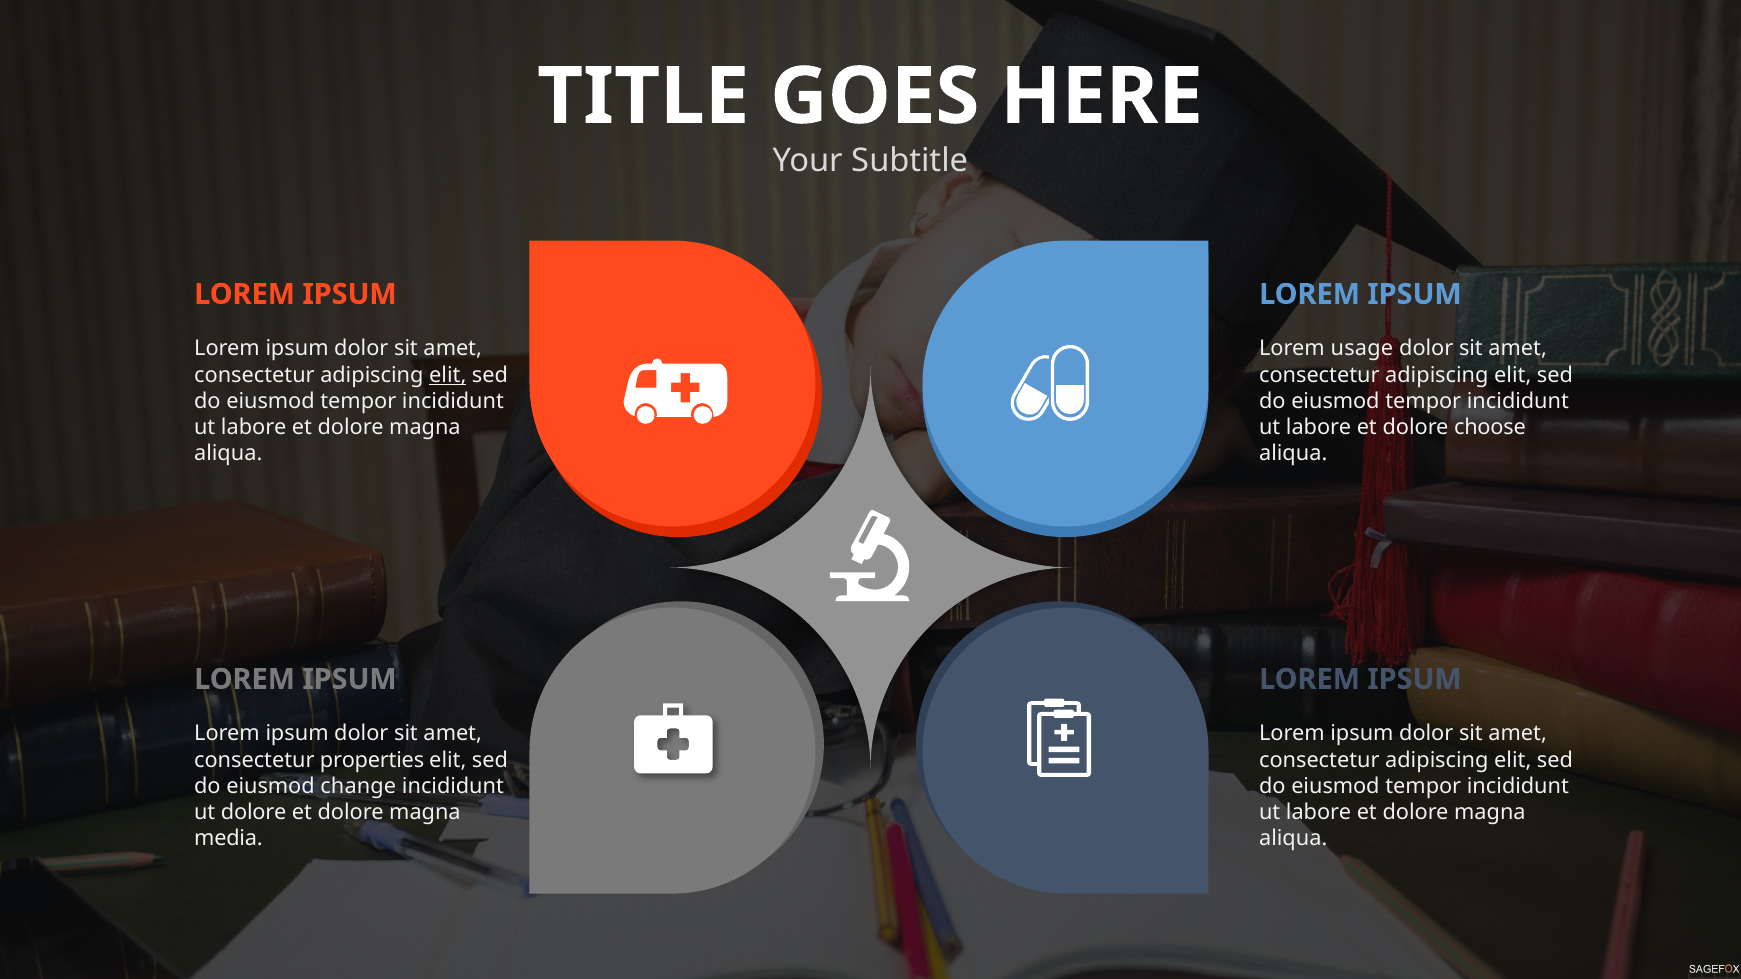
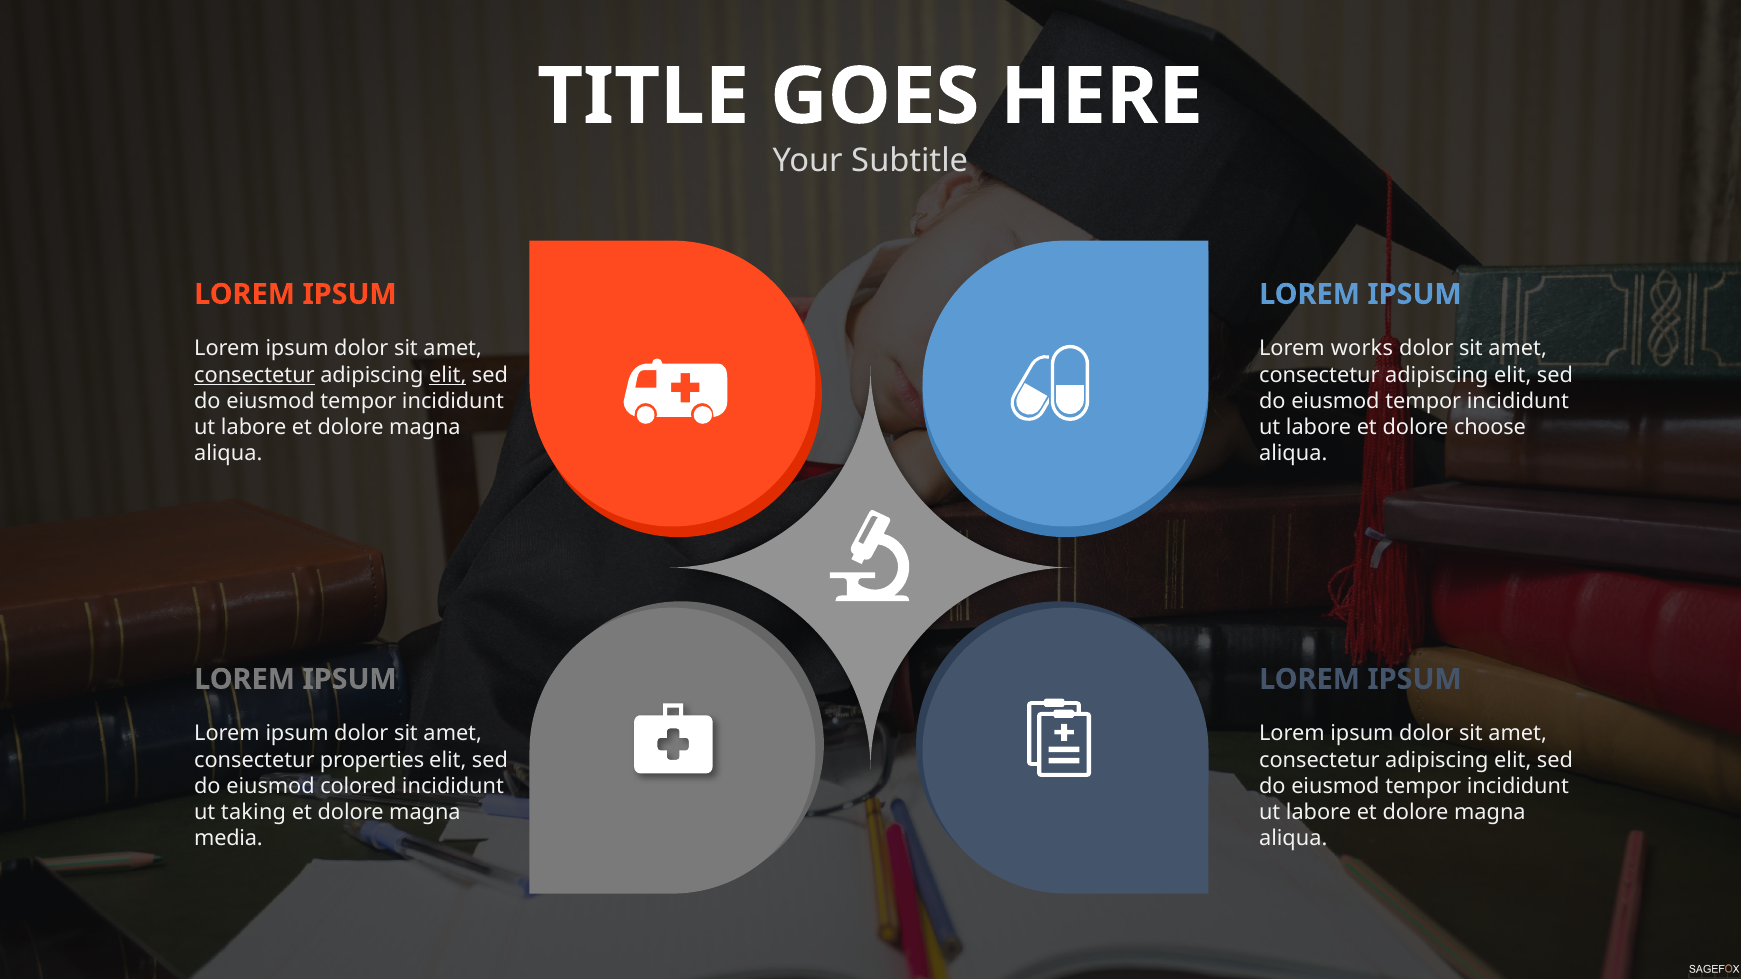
usage: usage -> works (1362, 349)
consectetur underline: none -> present (254, 375)
change: change -> colored (358, 786)
ut dolore: dolore -> taking (254, 812)
